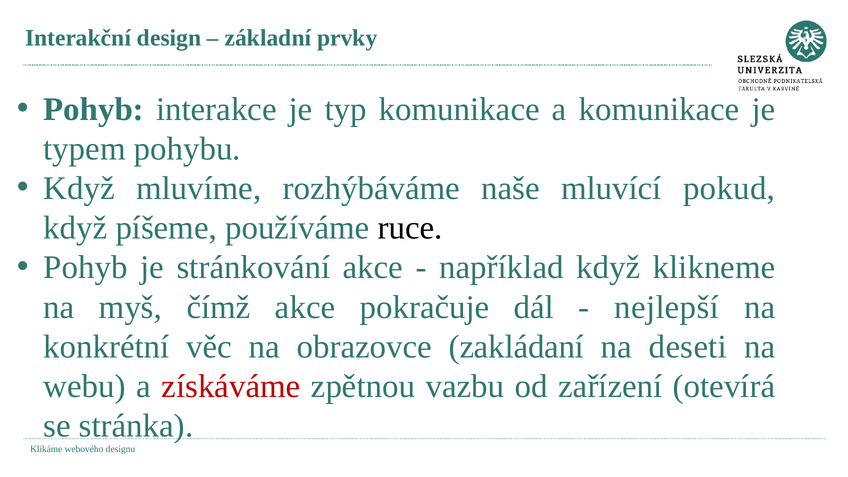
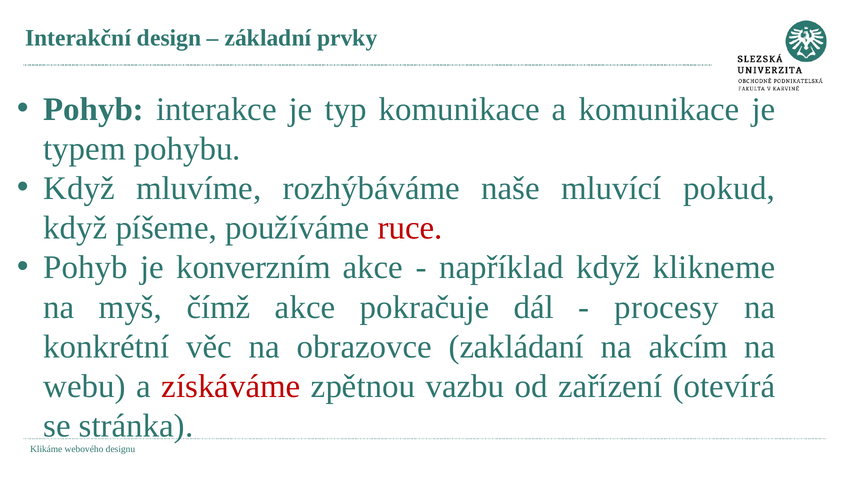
ruce colour: black -> red (410, 228)
stránkování: stránkování -> konverzním (254, 268)
nejlepší: nejlepší -> procesy (667, 307)
deseti: deseti -> akcím (688, 347)
